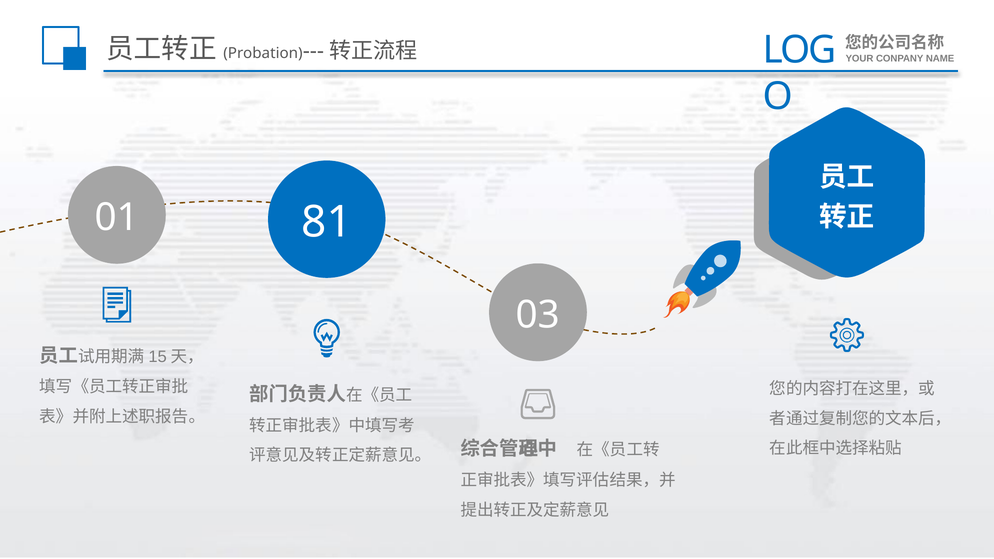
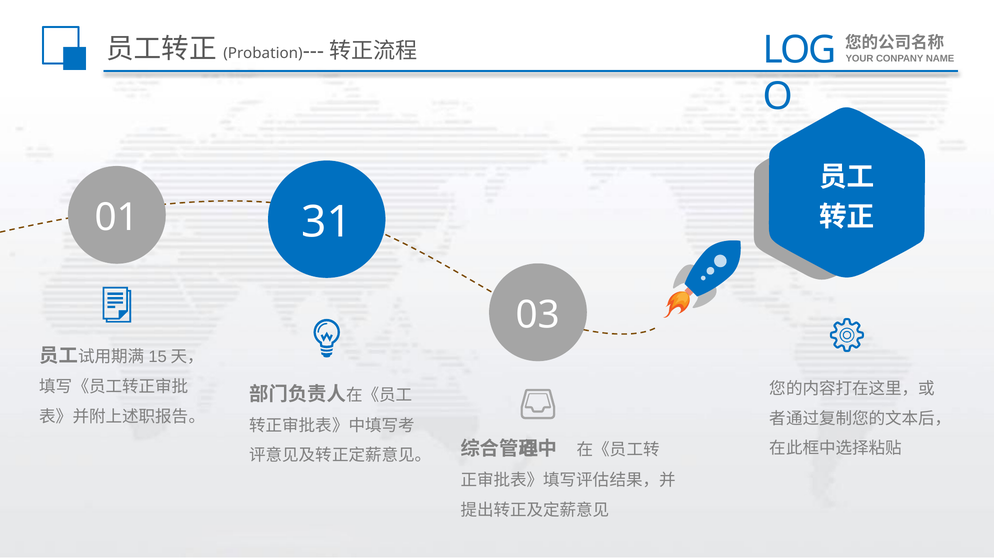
81: 81 -> 31 (327, 222)
